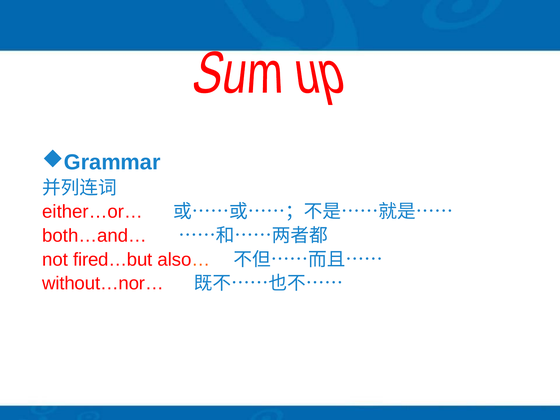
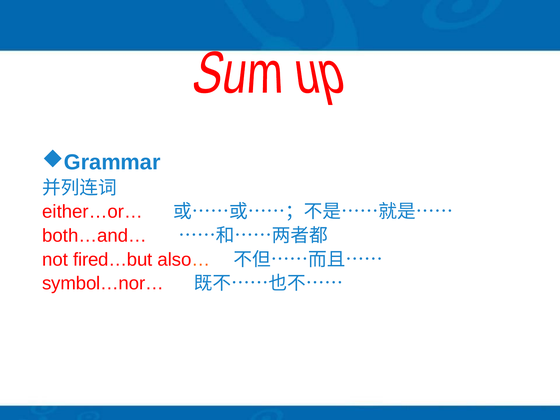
without…nor…: without…nor… -> symbol…nor… (103, 283)
